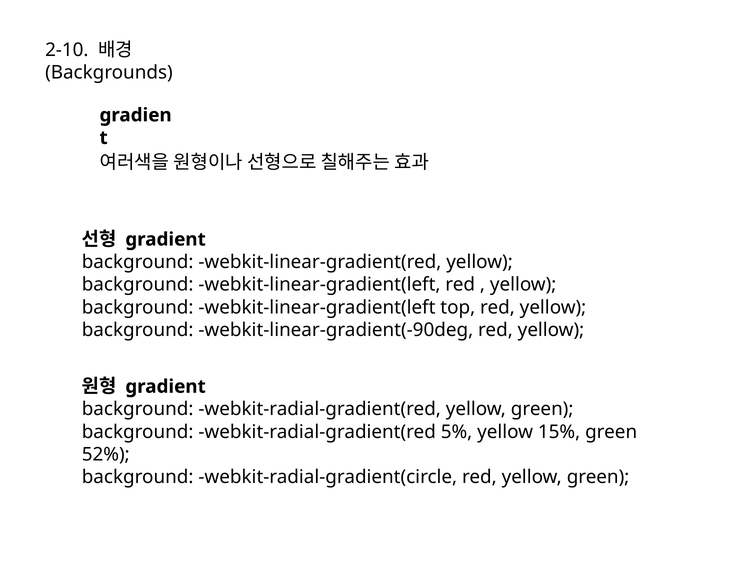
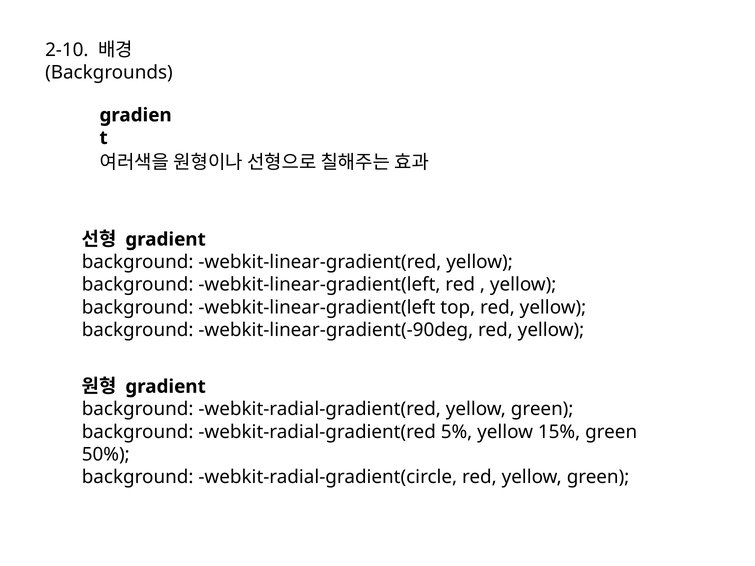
52%: 52% -> 50% (106, 455)
